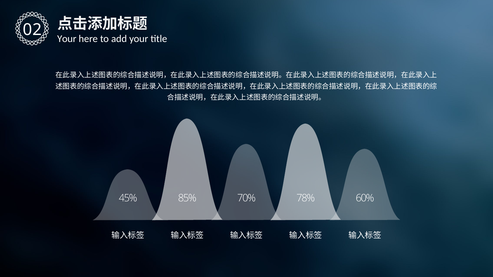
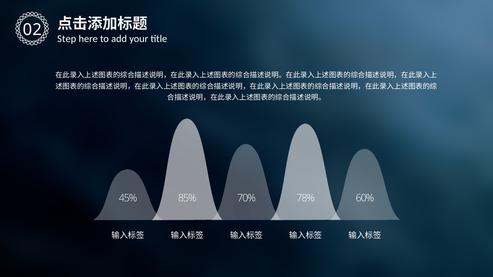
Your: Your -> Step (67, 39)
